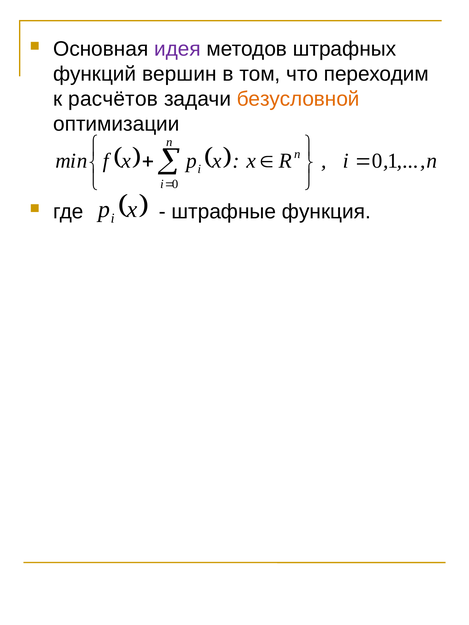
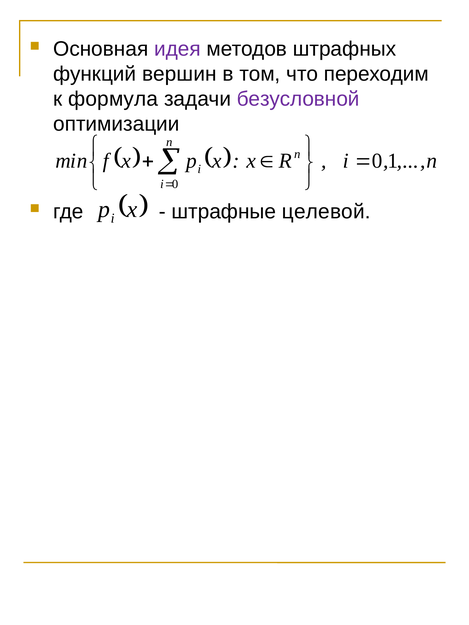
расчётов: расчётов -> формула (113, 99)
безусловной colour: orange -> purple (298, 99)
функция: функция -> целевой (326, 212)
